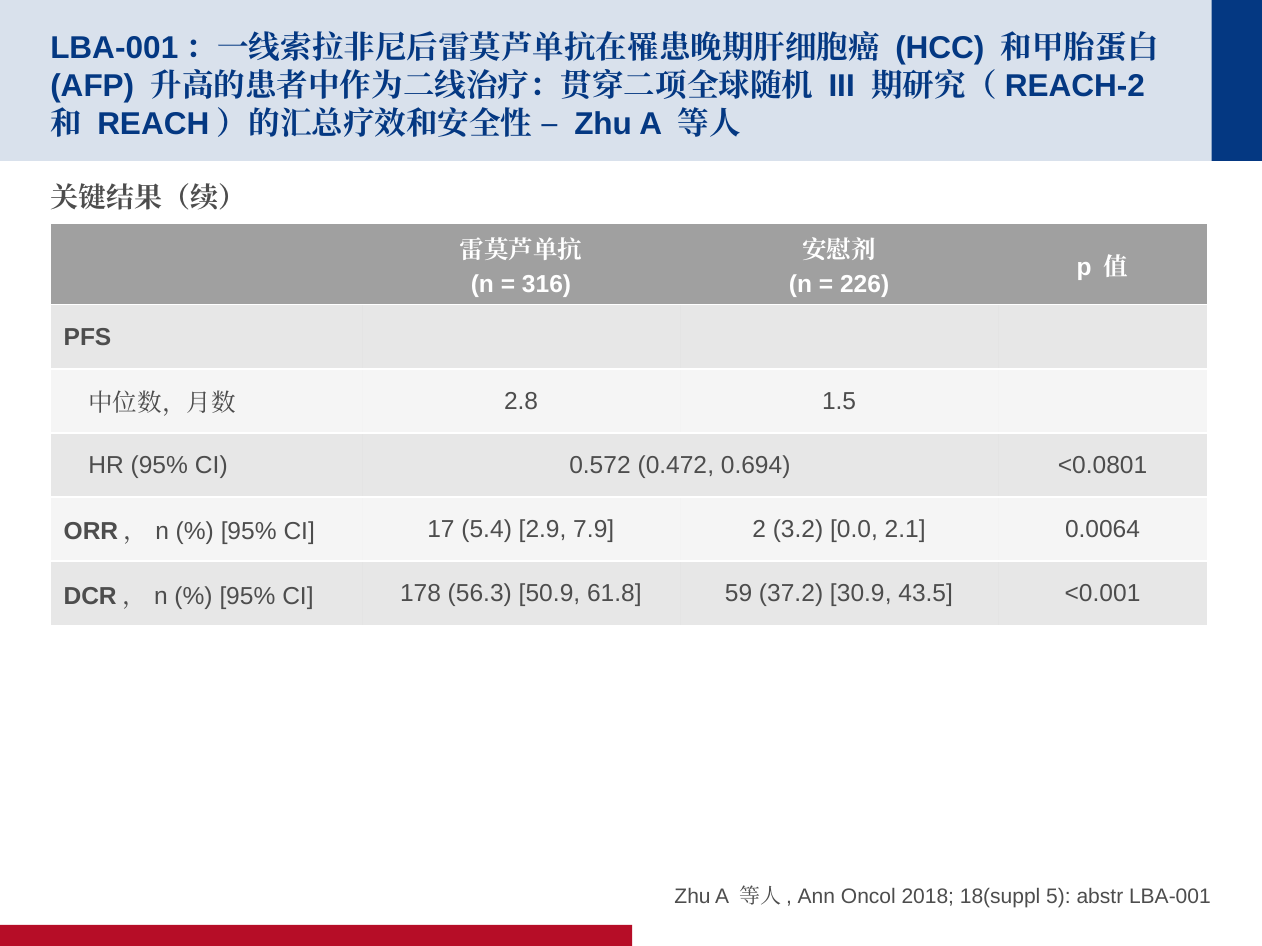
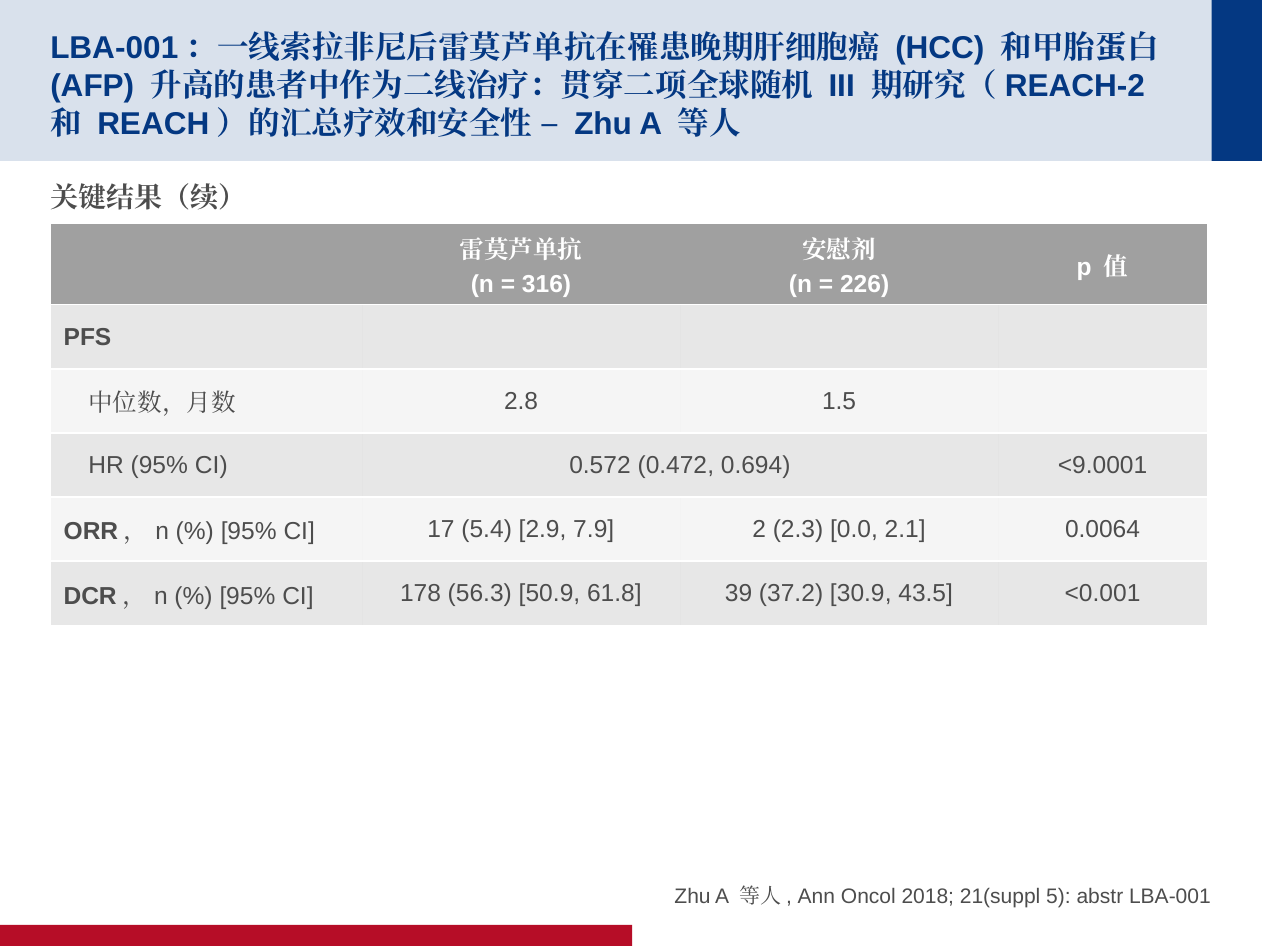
<0.0801: <0.0801 -> <9.0001 (1103, 466)
3.2: 3.2 -> 2.3 (798, 530)
59: 59 -> 39 (739, 594)
18(suppl: 18(suppl -> 21(suppl (1000, 897)
